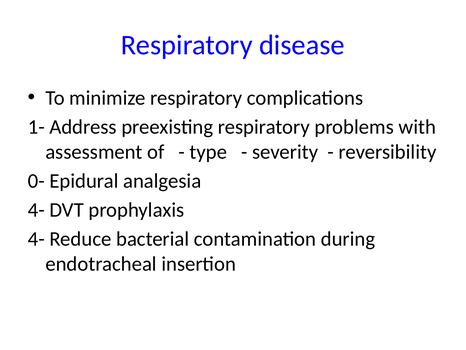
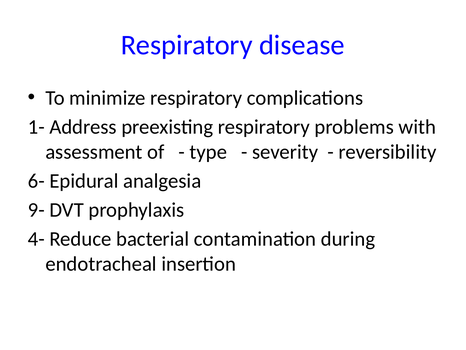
0-: 0- -> 6- (36, 181)
4-: 4- -> 9- (36, 210)
